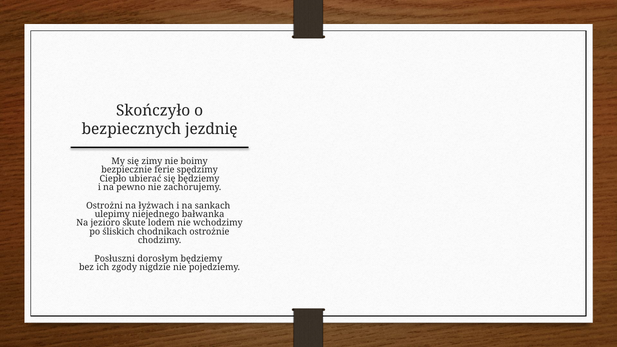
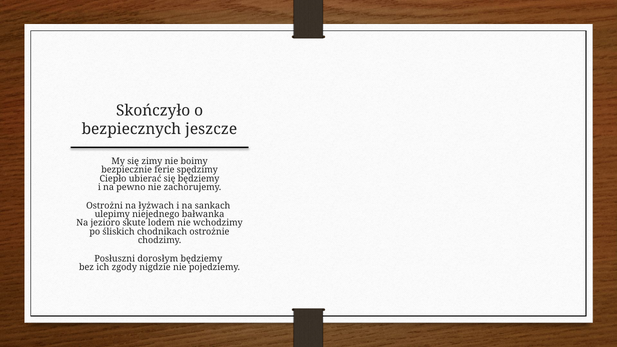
jezdnię: jezdnię -> jeszcze (211, 129)
